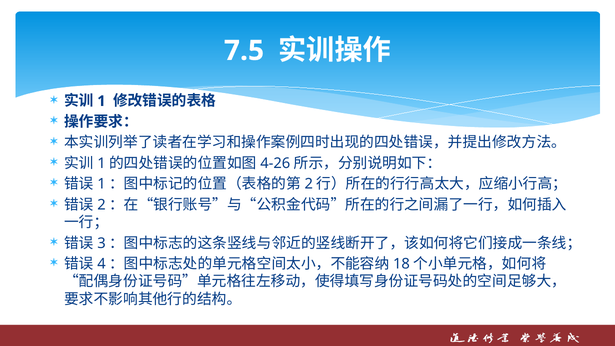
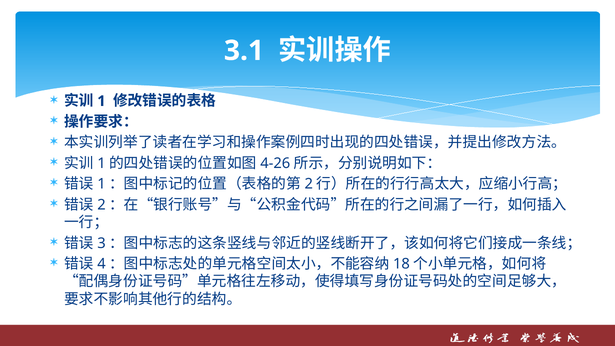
7.5: 7.5 -> 3.1 (244, 51)
